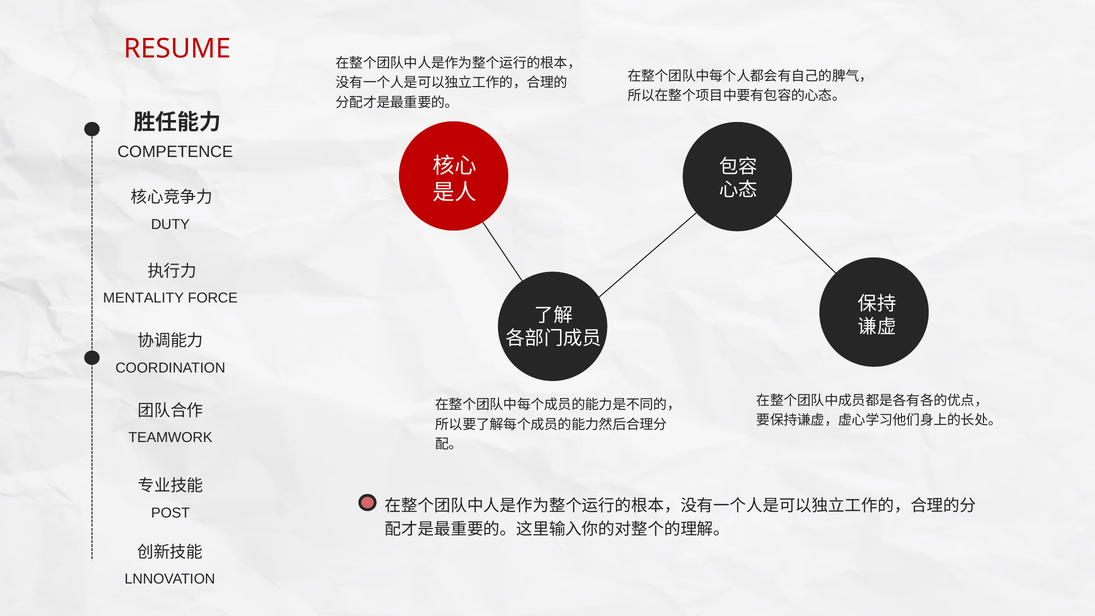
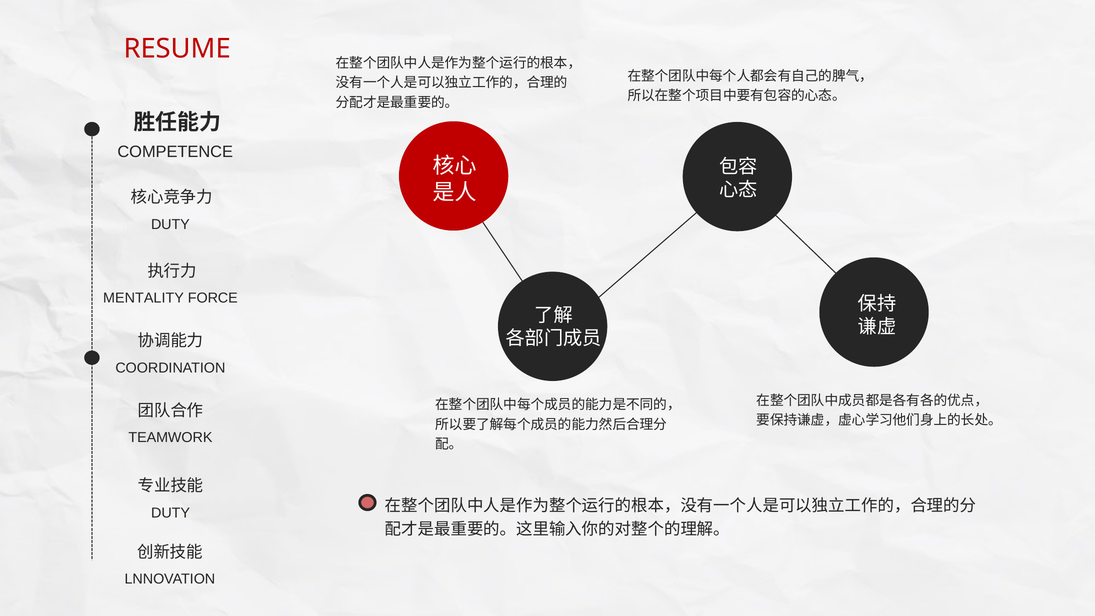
POST: POST -> DUTY (171, 513)
